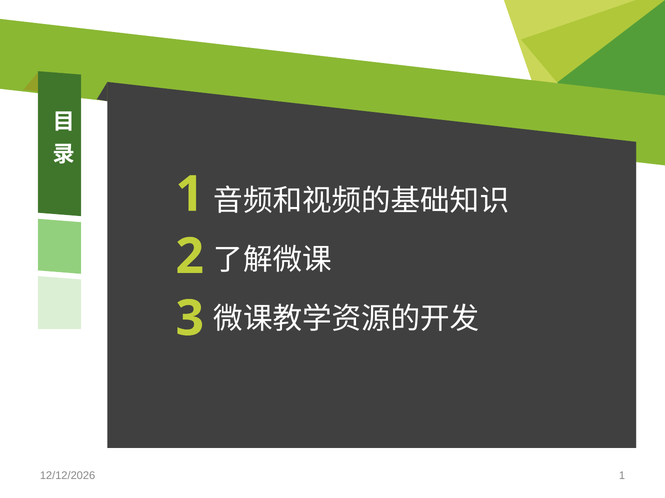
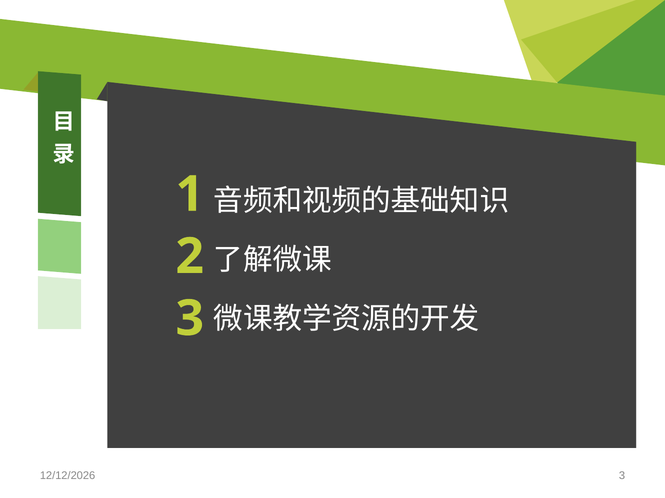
1: 1 -> 3 (622, 476)
